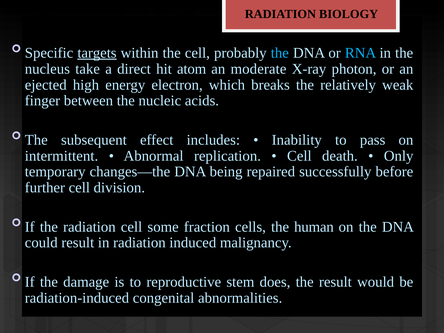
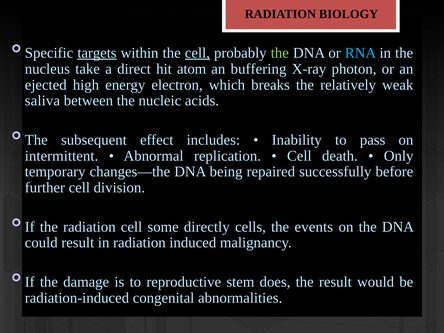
cell underline: none -> present (197, 53)
the colour: light blue -> light green (280, 53)
moderate: moderate -> buffering (259, 69)
finger: finger -> saliva (42, 101)
fraction: fraction -> directly (207, 227)
human: human -> events (314, 227)
